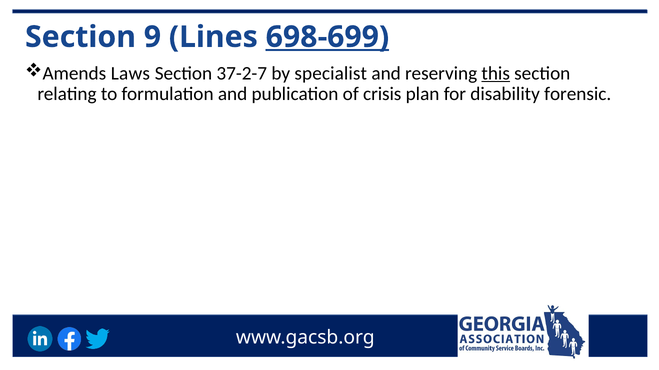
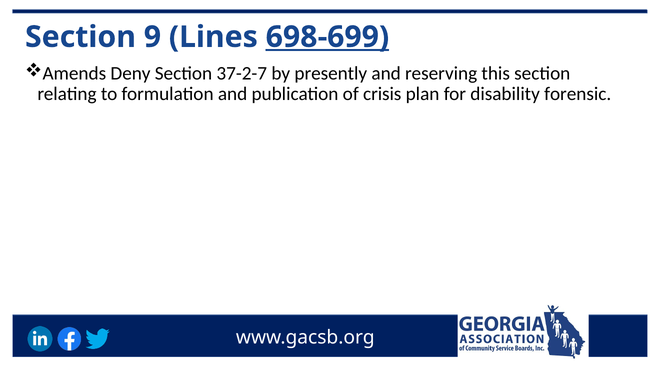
Laws: Laws -> Deny (131, 73)
specialist: specialist -> presently (331, 73)
this underline: present -> none (496, 73)
